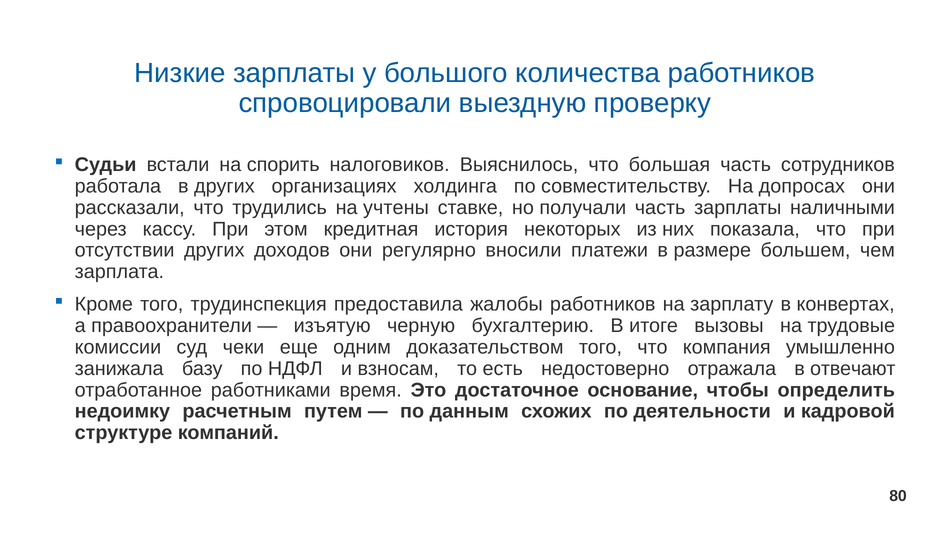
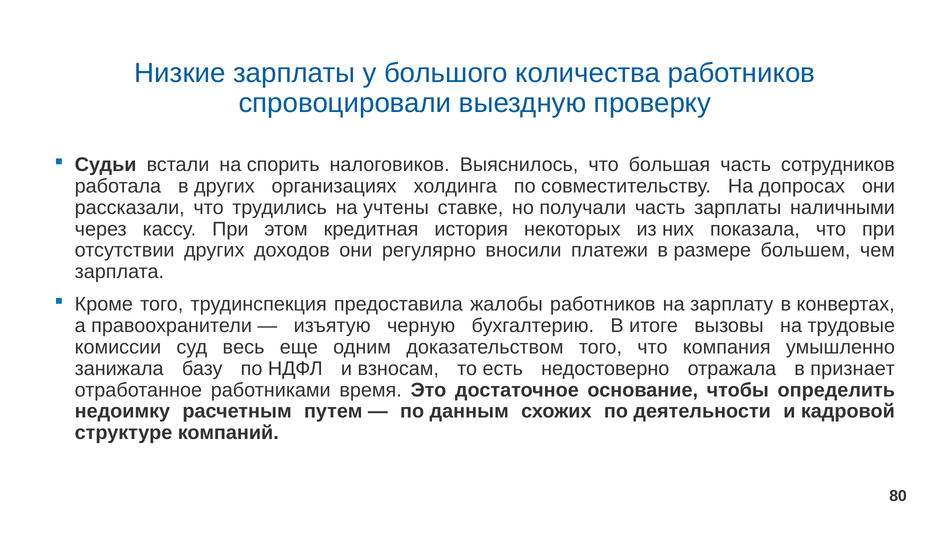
чеки: чеки -> весь (244, 347)
отвечают: отвечают -> признает (853, 369)
